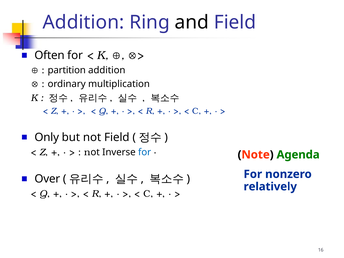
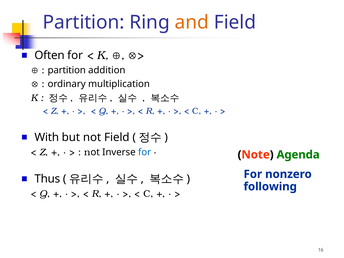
Addition: Addition -> Partition (84, 22)
and colour: black -> orange (192, 22)
Only: Only -> With (47, 137)
Over: Over -> Thus (47, 179)
relatively: relatively -> following (270, 187)
